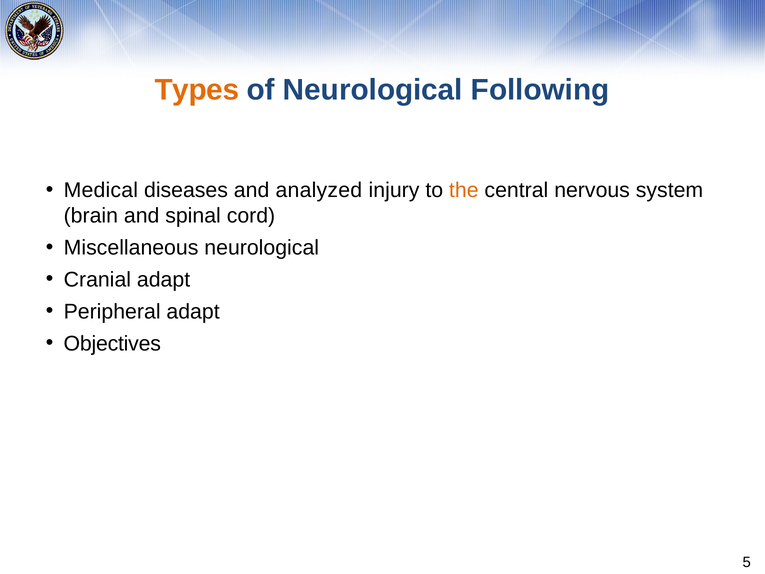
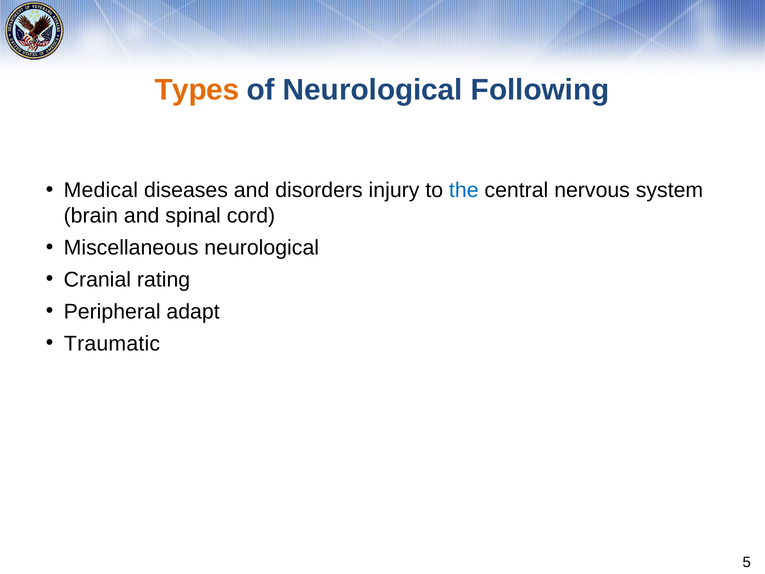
analyzed: analyzed -> disorders (319, 190)
the colour: orange -> blue (464, 190)
Cranial adapt: adapt -> rating (164, 280)
Objectives: Objectives -> Traumatic (112, 343)
